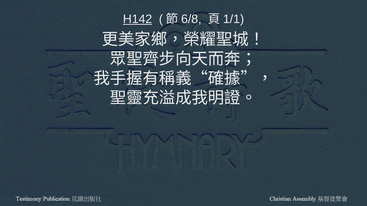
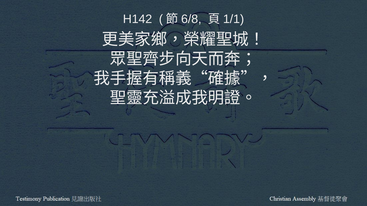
H142 underline: present -> none (138, 19)
